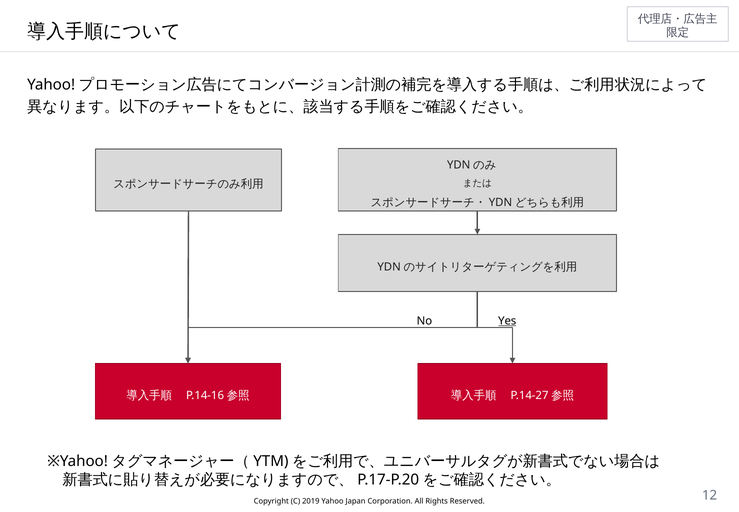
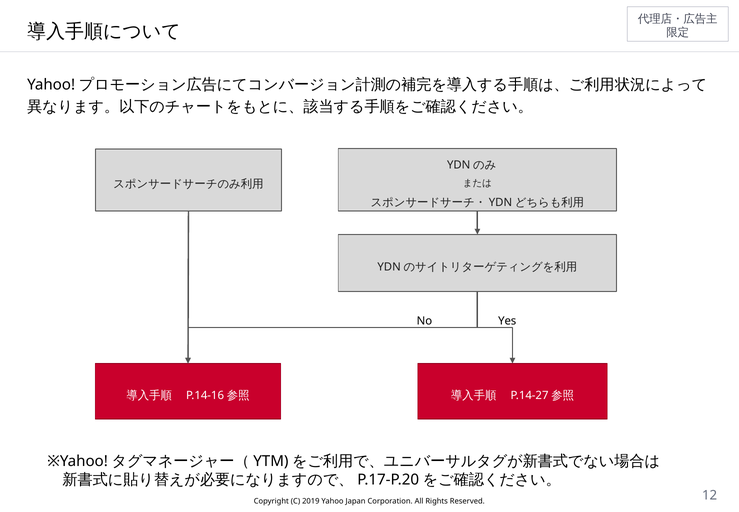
Yes underline: present -> none (507, 321)
